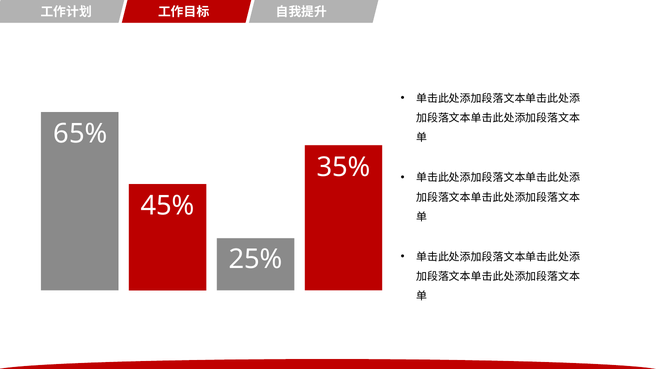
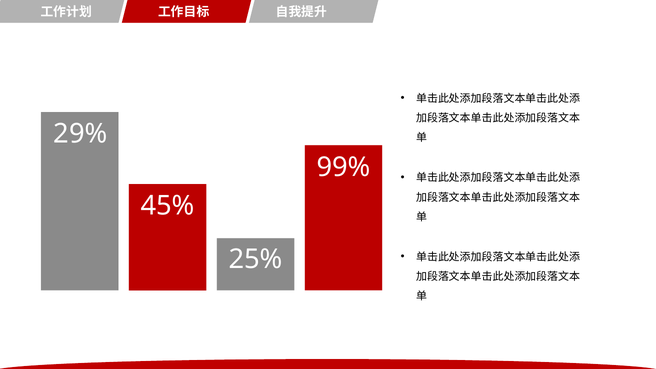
65%: 65% -> 29% (80, 134)
35%: 35% -> 99% (344, 167)
